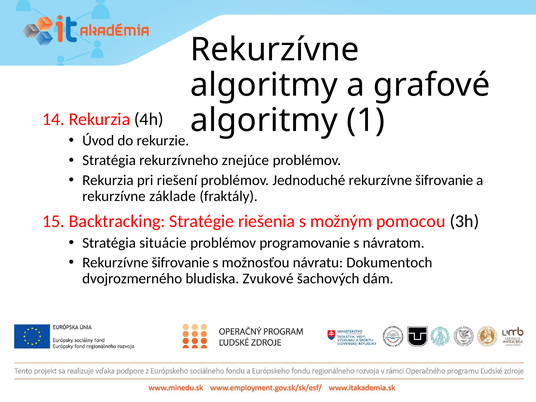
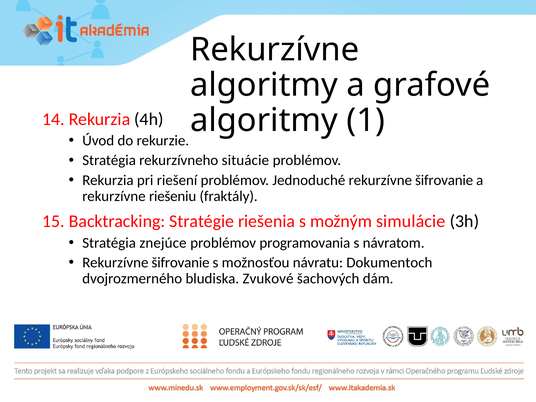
znejúce: znejúce -> situácie (245, 160)
základe: základe -> riešeniu (173, 196)
pomocou: pomocou -> simulácie (411, 221)
situácie: situácie -> znejúce (163, 243)
programovanie: programovanie -> programovania (305, 243)
